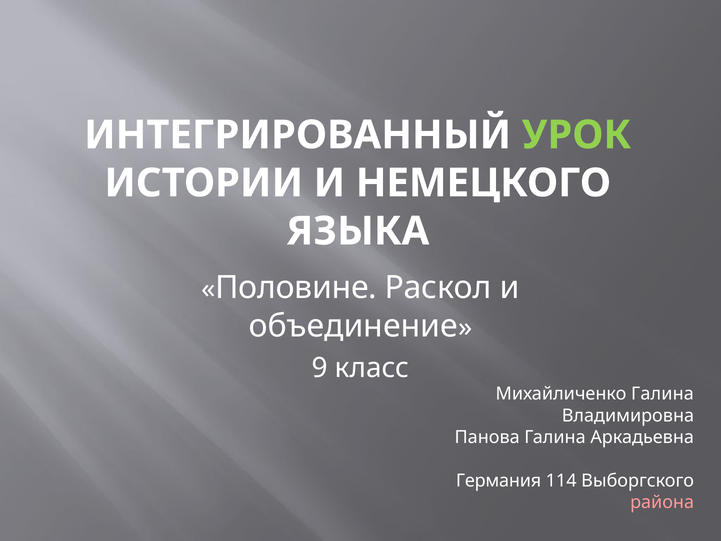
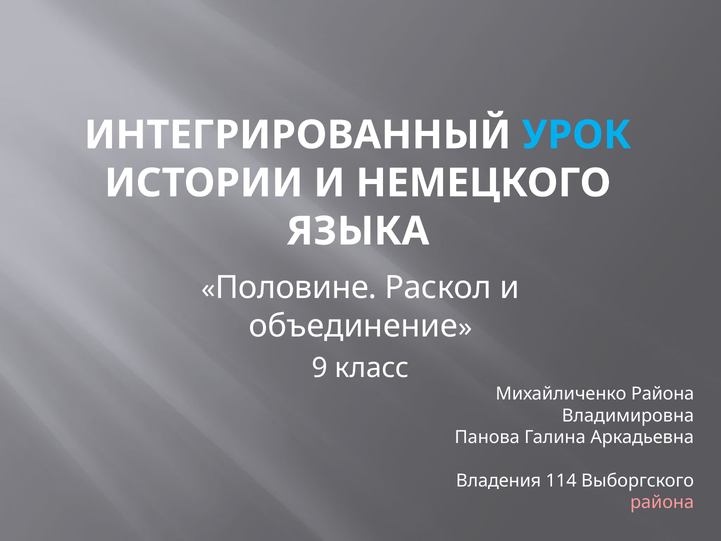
УРОК colour: light green -> light blue (576, 135)
Михайличенко Галина: Галина -> Района (663, 394)
Германия: Германия -> Владения (499, 480)
